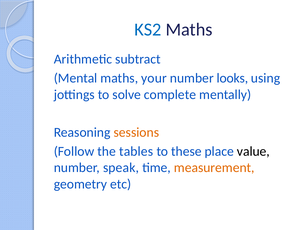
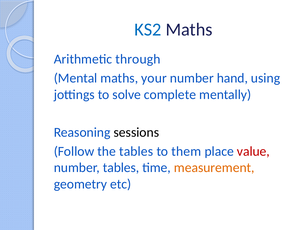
subtract: subtract -> through (138, 59)
looks: looks -> hand (232, 78)
sessions colour: orange -> black (136, 132)
these: these -> them (186, 151)
value colour: black -> red (253, 151)
number speak: speak -> tables (121, 167)
